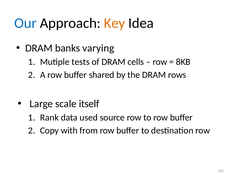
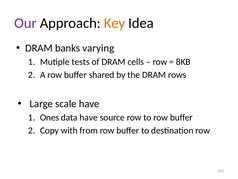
Our colour: blue -> purple (25, 23)
scale itself: itself -> have (89, 104)
Rank: Rank -> Ones (49, 117)
data used: used -> have (89, 117)
